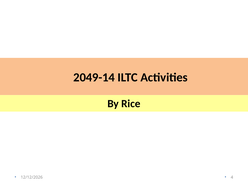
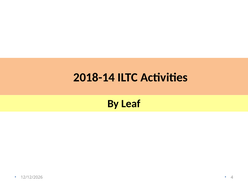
2049-14: 2049-14 -> 2018-14 (94, 77)
Rice: Rice -> Leaf (131, 104)
